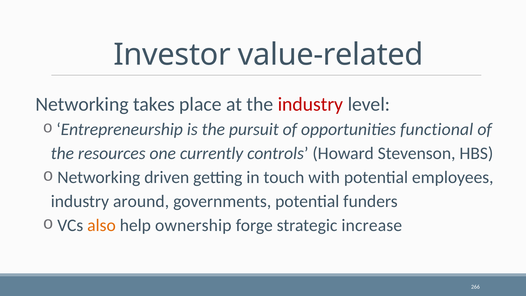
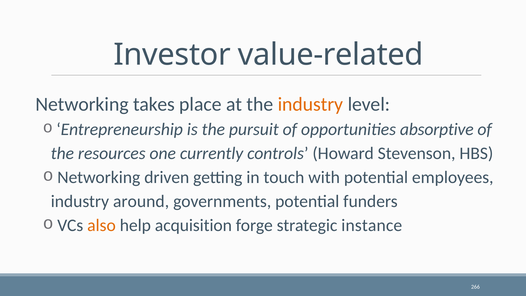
industry colour: red -> orange (310, 104)
functional: functional -> absorptive (437, 129)
ownership: ownership -> acquisition (193, 225)
increase: increase -> instance (372, 225)
